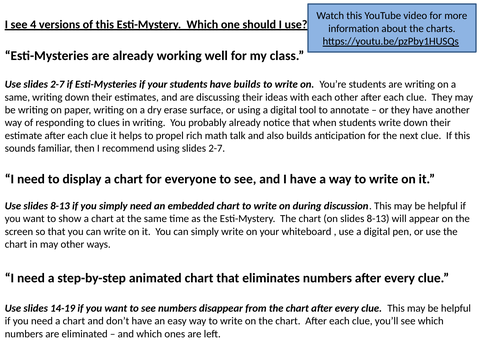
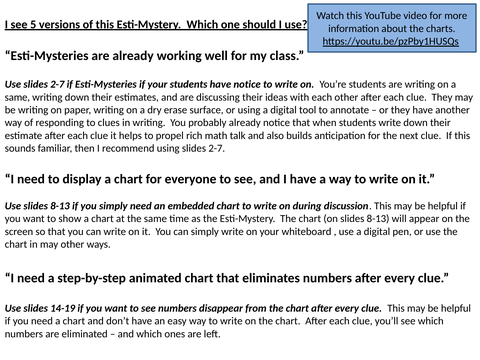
4: 4 -> 5 (33, 24)
have builds: builds -> notice (247, 84)
